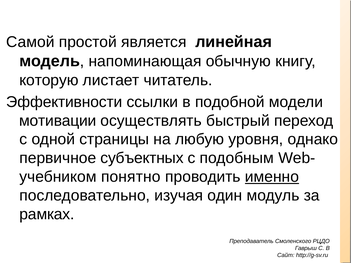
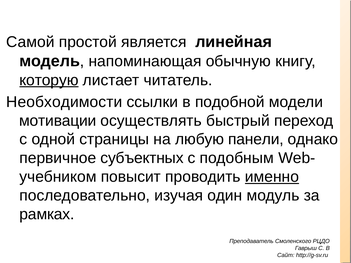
которую underline: none -> present (49, 80)
Эффективности: Эффективности -> Необходимости (64, 102)
уровня: уровня -> панели (256, 139)
понятно: понятно -> повысит (131, 177)
